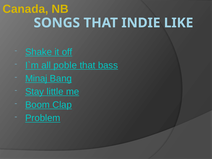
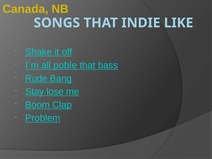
Minaj: Minaj -> Rude (36, 78)
little: little -> lose (55, 92)
